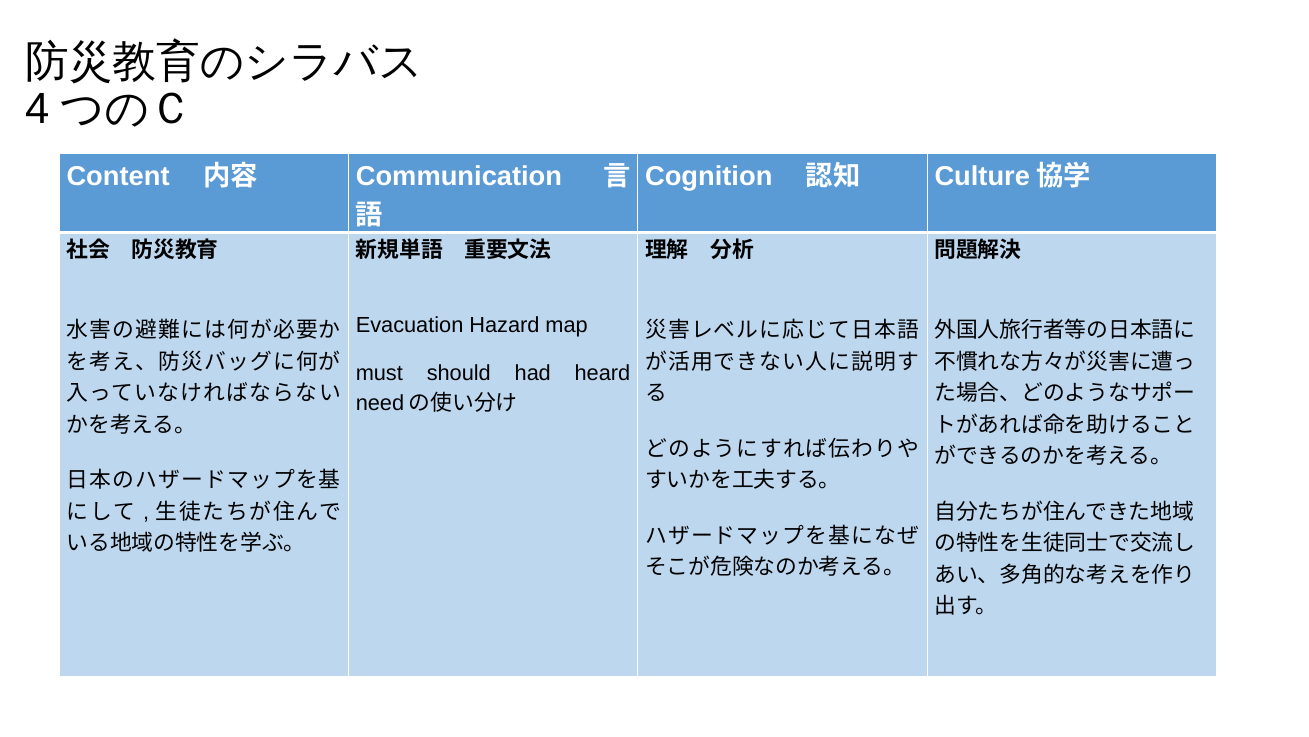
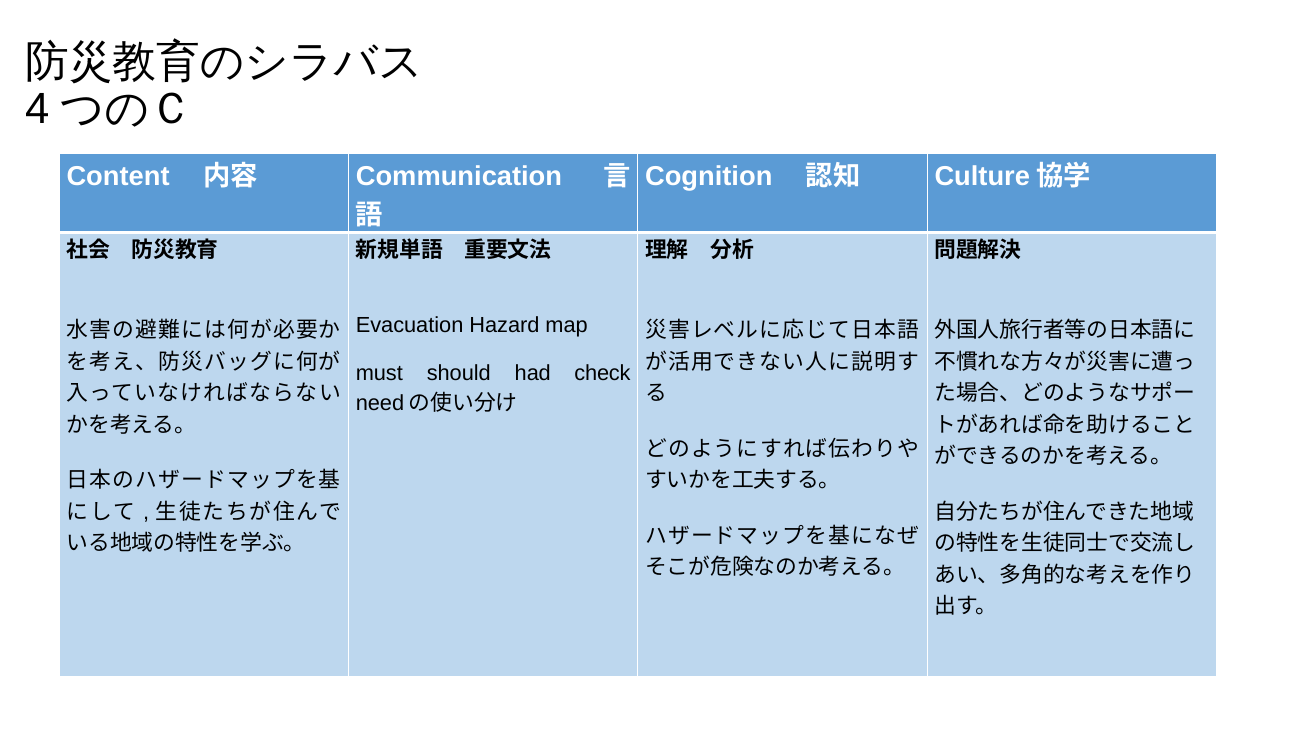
heard: heard -> check (603, 373)
